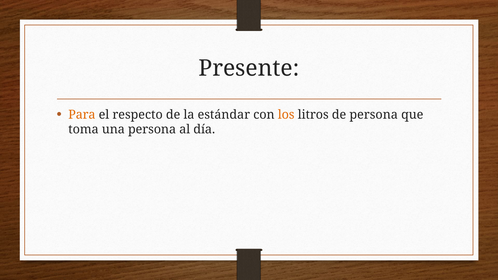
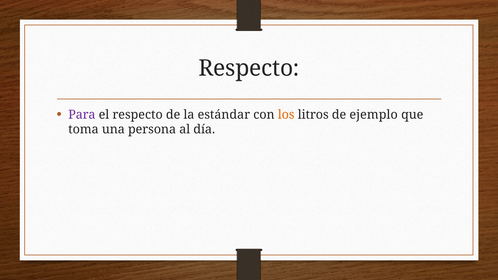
Presente: Presente -> Respecto (249, 68)
Para colour: orange -> purple (82, 115)
de persona: persona -> ejemplo (374, 115)
